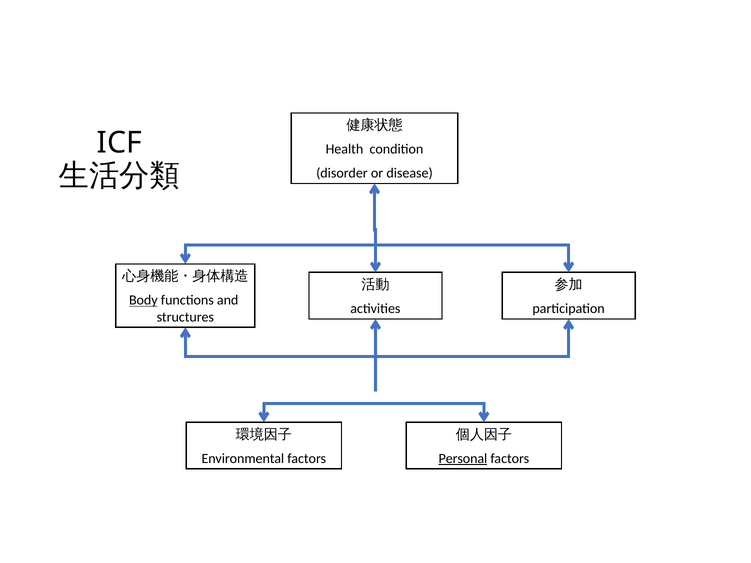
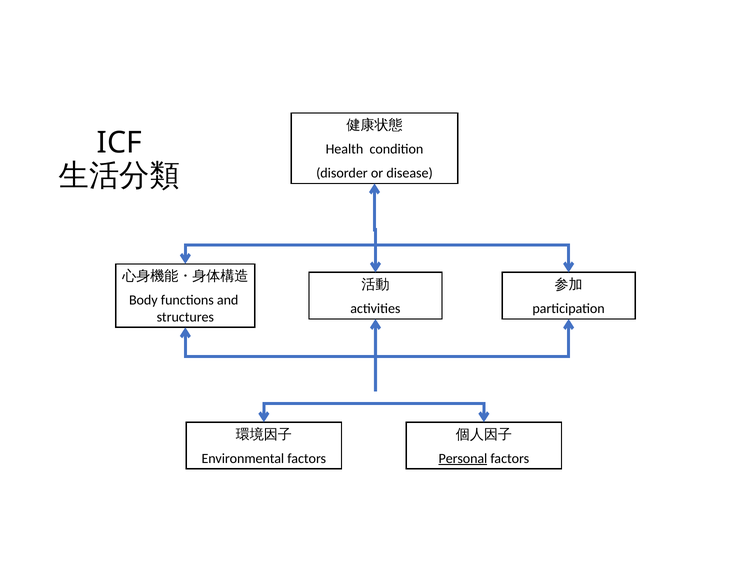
Body underline: present -> none (143, 300)
